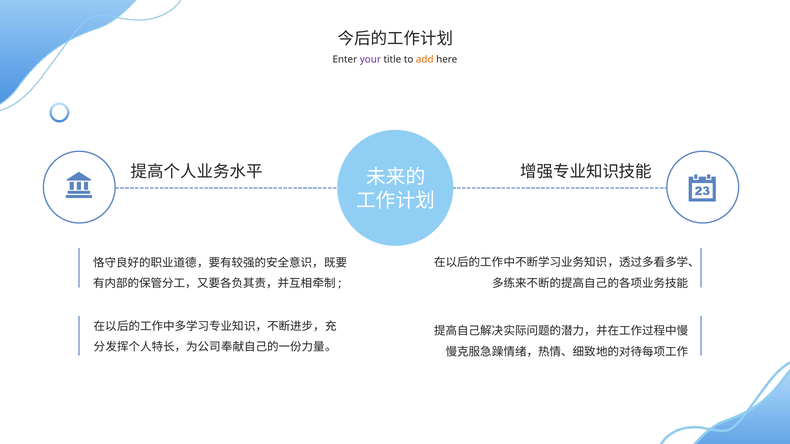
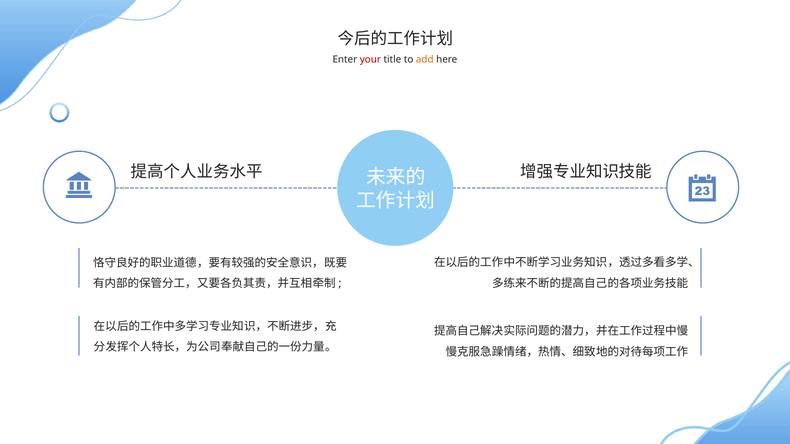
your colour: purple -> red (370, 59)
